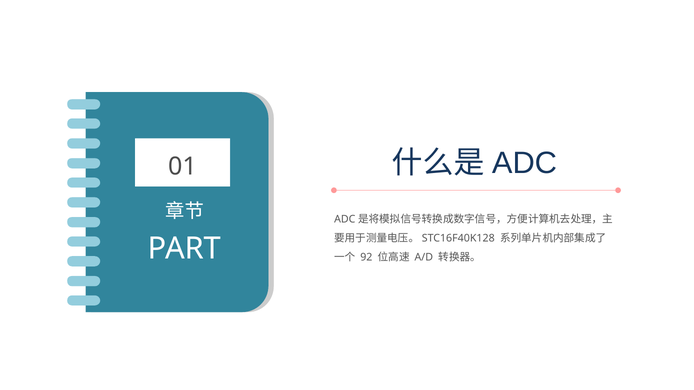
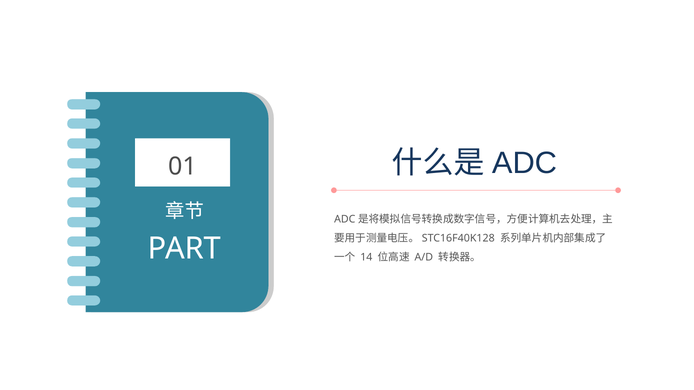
92: 92 -> 14 (366, 258)
